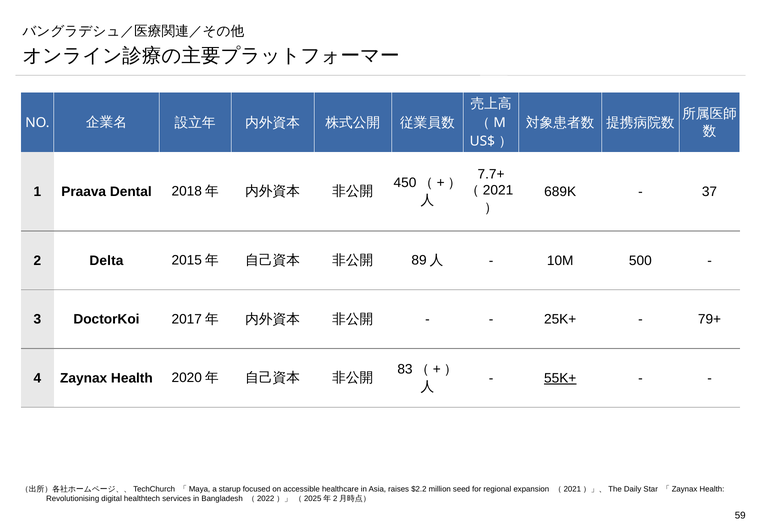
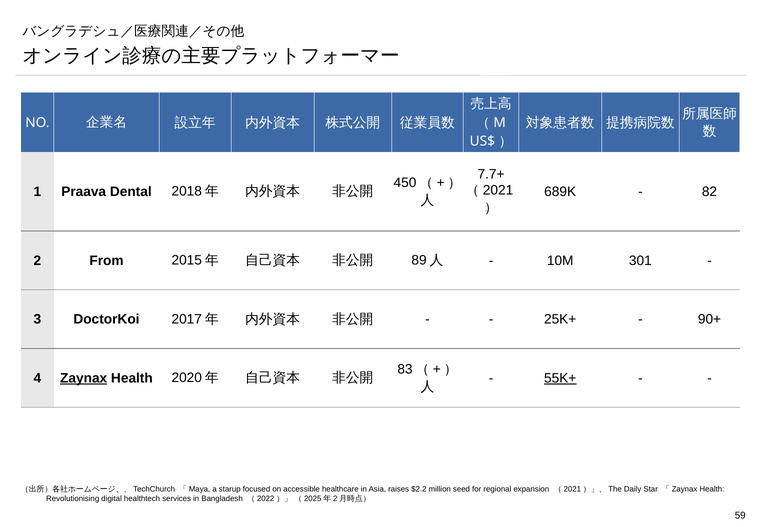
37: 37 -> 82 (709, 192)
Delta: Delta -> From (107, 261)
500: 500 -> 301 (640, 261)
79+: 79+ -> 90+ (709, 319)
Zaynax underline: none -> present (84, 378)
